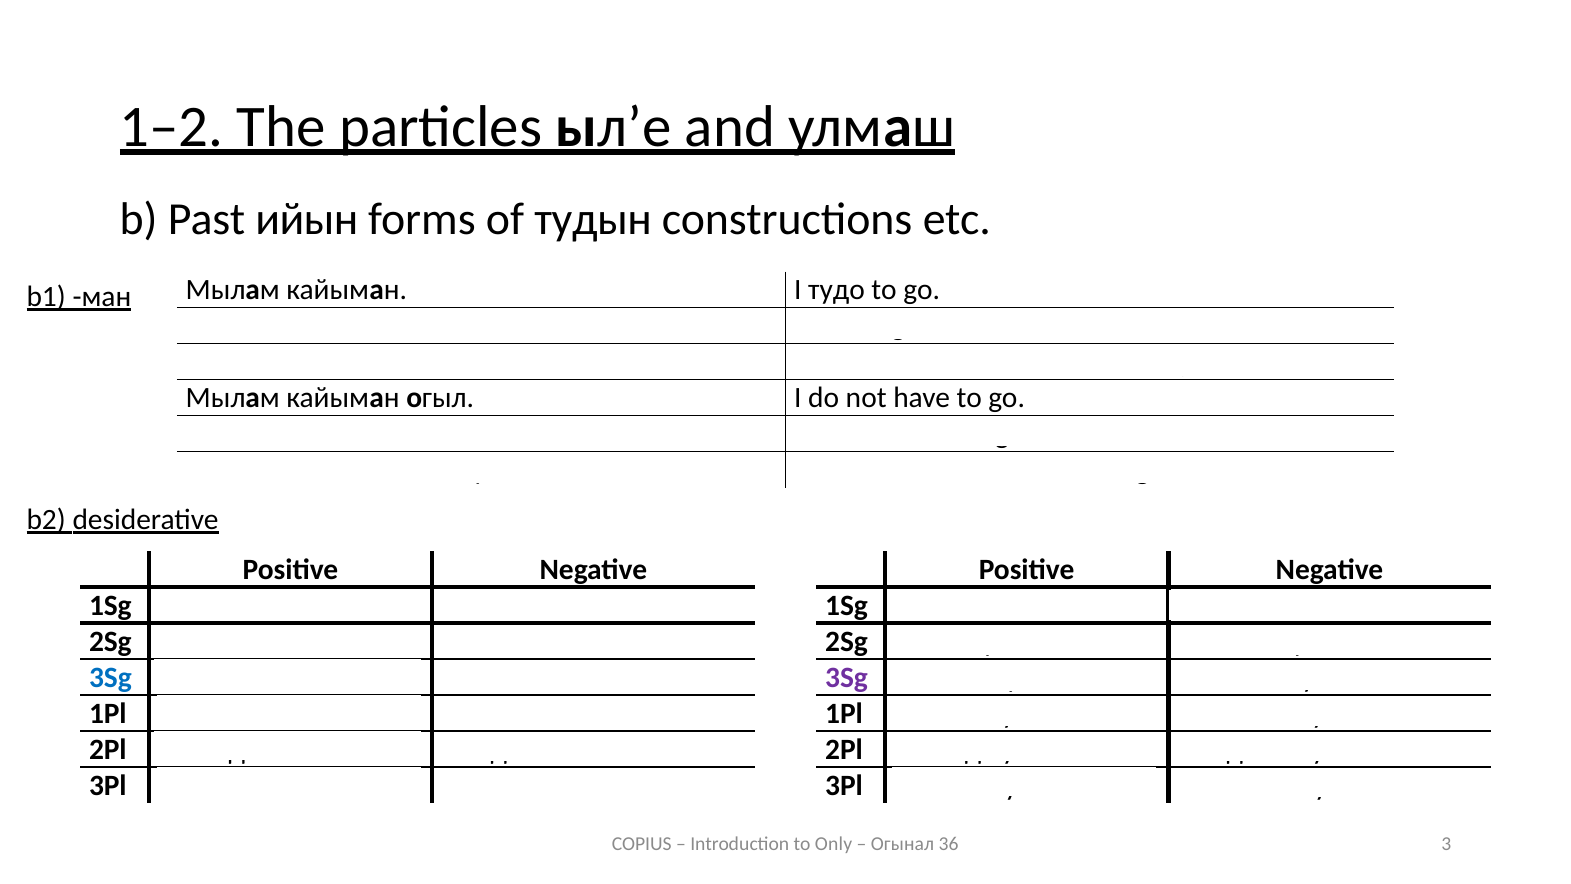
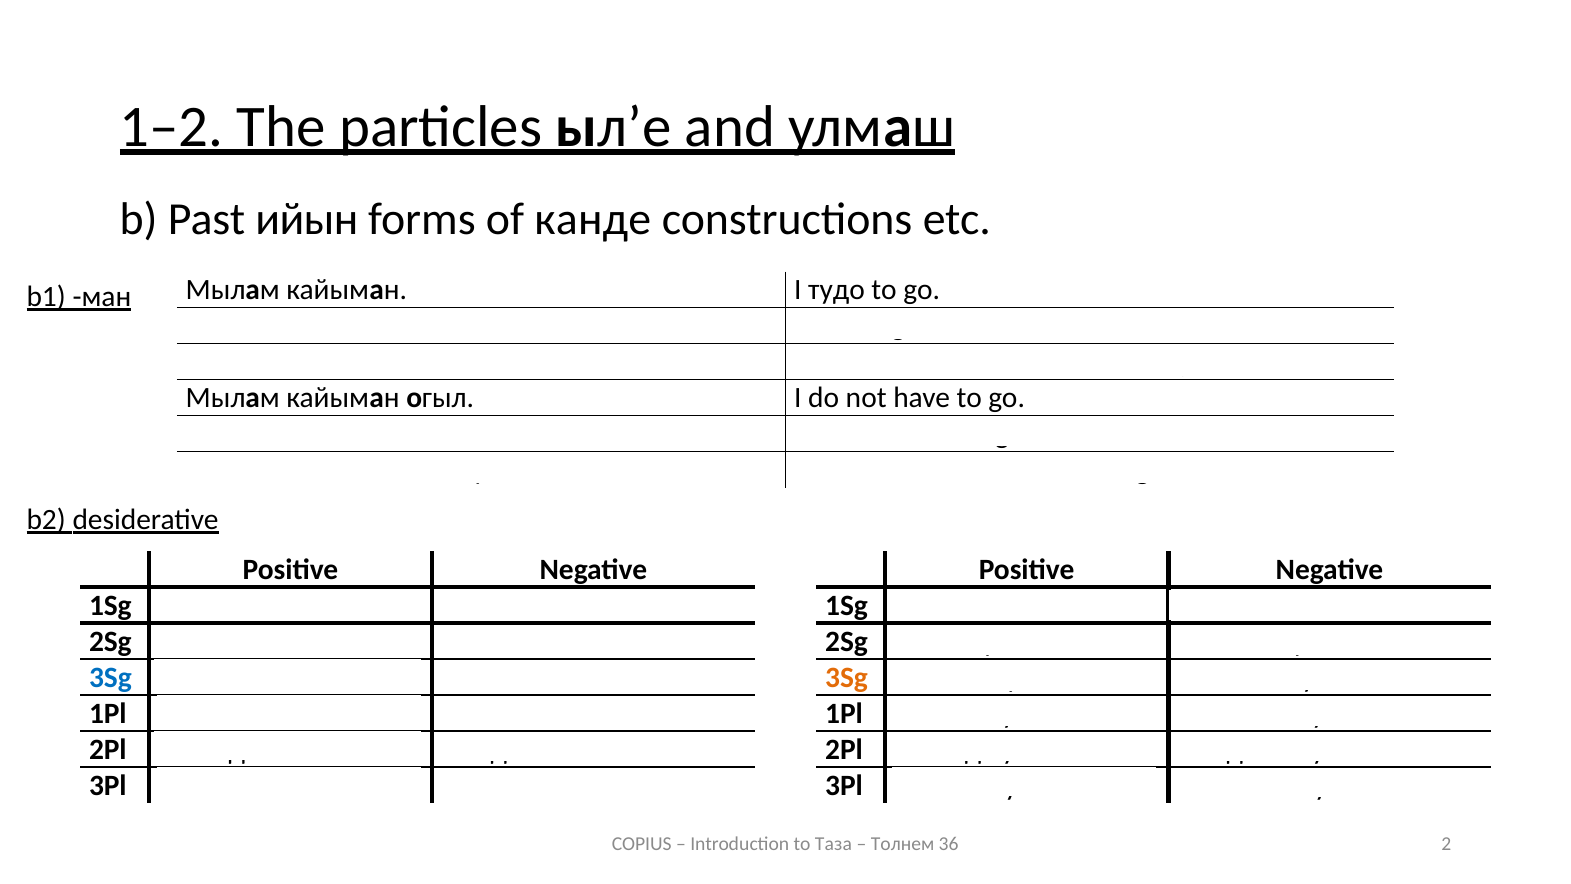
тудын: тудын -> канде (593, 219)
3Sg colour: purple -> orange (847, 677)
Only: Only -> Таза (834, 844)
Огынал: Огынал -> Толнем (903, 844)
3: 3 -> 2 (1446, 844)
